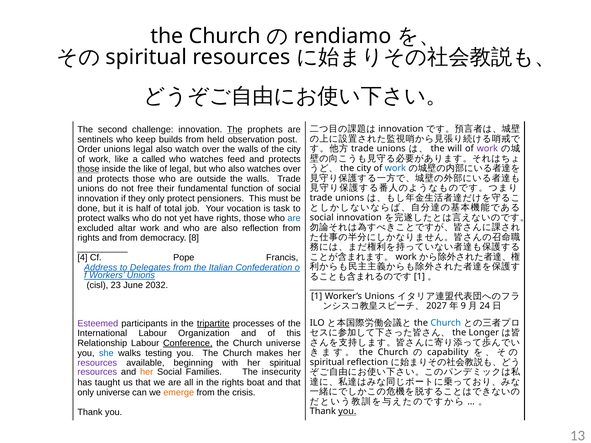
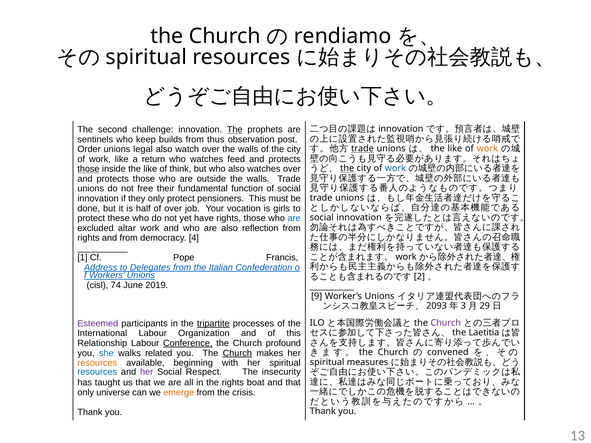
held: held -> thus (216, 140)
trade underline: none -> present (362, 149)
will: will -> like (455, 149)
work colour: purple -> orange (487, 149)
called: called -> return (153, 159)
of legal: legal -> think (180, 169)
the underline: none -> present (347, 168)
of total: total -> over (173, 208)
task: task -> girls (282, 208)
protect walks: walks -> these (119, 218)
8: 8 -> 4 (194, 238)
4: 4 -> 1 (82, 258)
1: 1 -> 2 (419, 277)
23: 23 -> 74 (116, 285)
2032: 2032 -> 2019 (157, 285)
1: 1 -> 9 (317, 296)
2027: 2027 -> 2093 (437, 306)
9: 9 -> 3 (463, 306)
24: 24 -> 29 (485, 306)
Church colour: blue -> purple (446, 323)
Longer: Longer -> Laetitia (484, 333)
Church universe: universe -> profound (283, 343)
testing: testing -> related (159, 353)
Church underline: none -> present (237, 353)
capability: capability -> convened (448, 352)
resources colour: purple -> orange (97, 363)
spiritual reflection: reflection -> measures (368, 362)
resources colour: purple -> blue (97, 372)
her colour: orange -> purple (147, 372)
Families: Families -> Respect (204, 372)
you underline: present -> none (347, 412)
